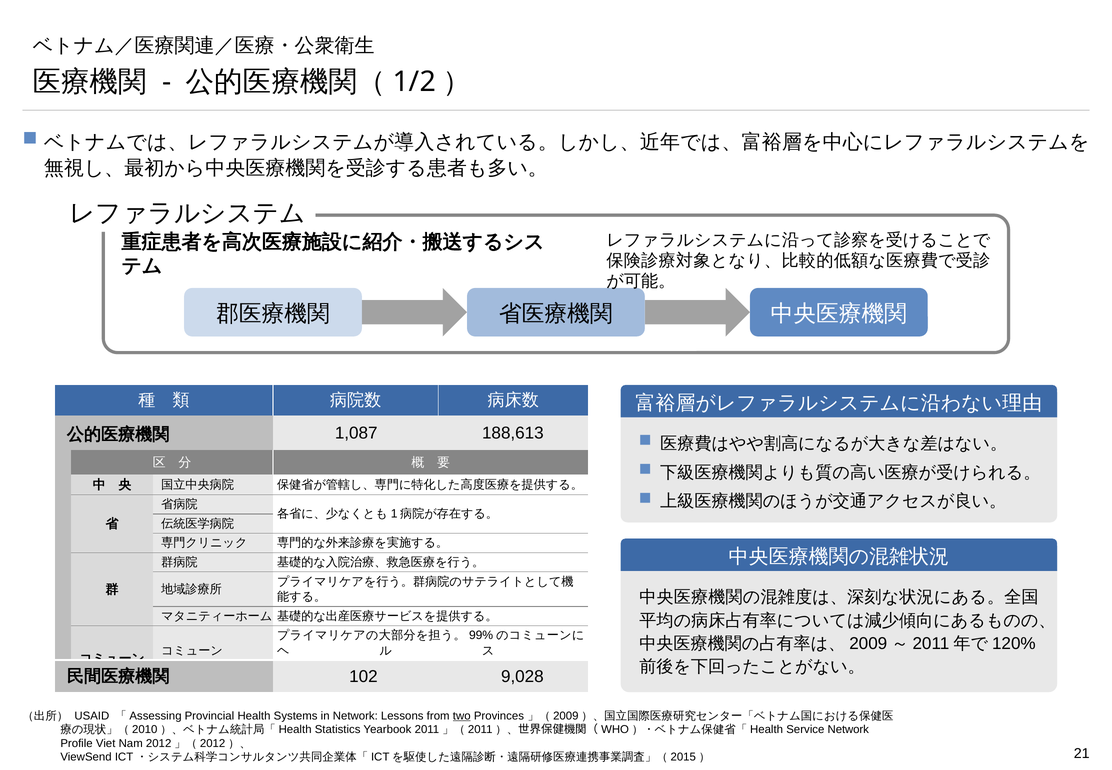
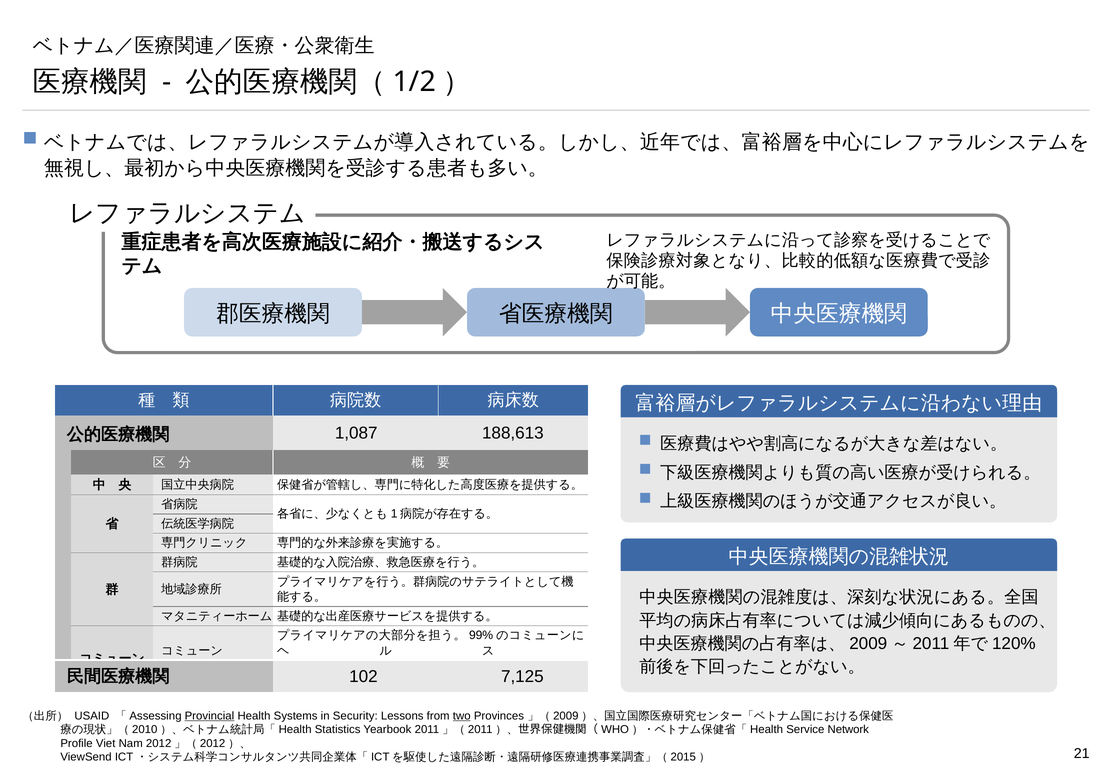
9,028: 9,028 -> 7,125 (522, 676)
Provincial underline: none -> present (209, 716)
in Network: Network -> Security (355, 716)
